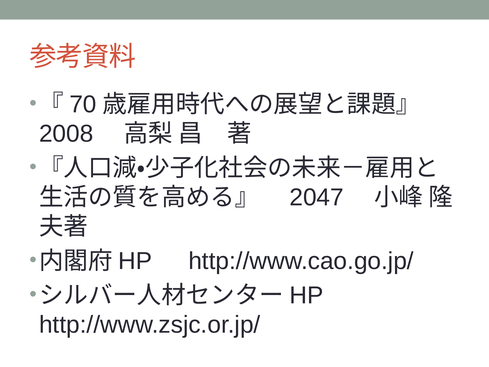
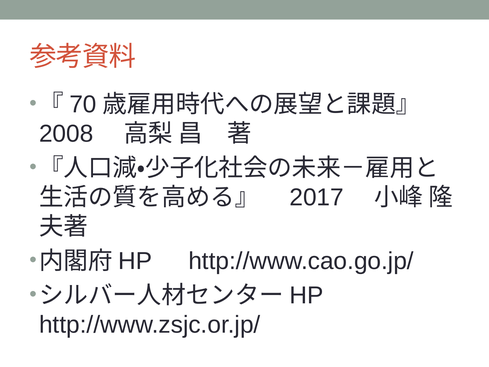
2047: 2047 -> 2017 (317, 197)
